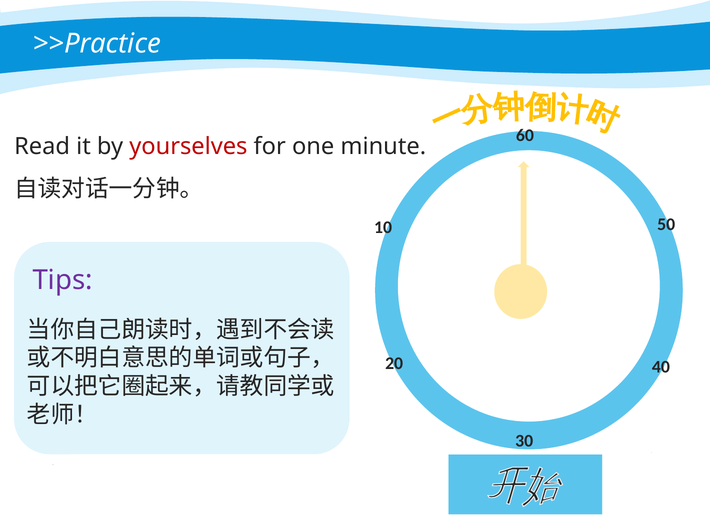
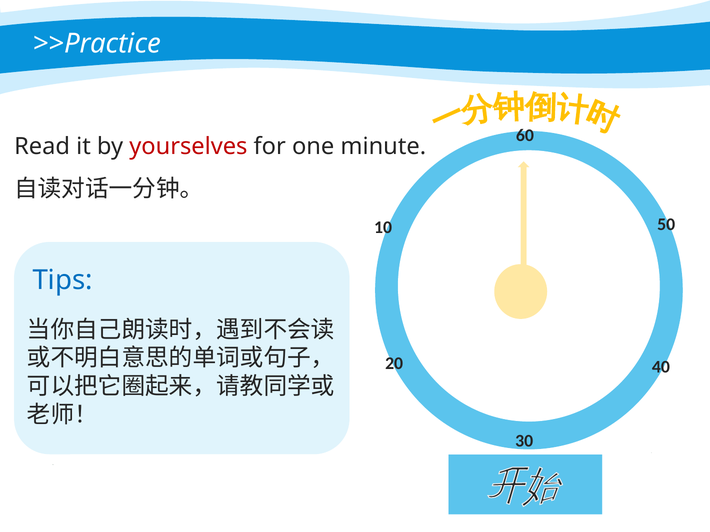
Tips colour: purple -> blue (63, 280)
